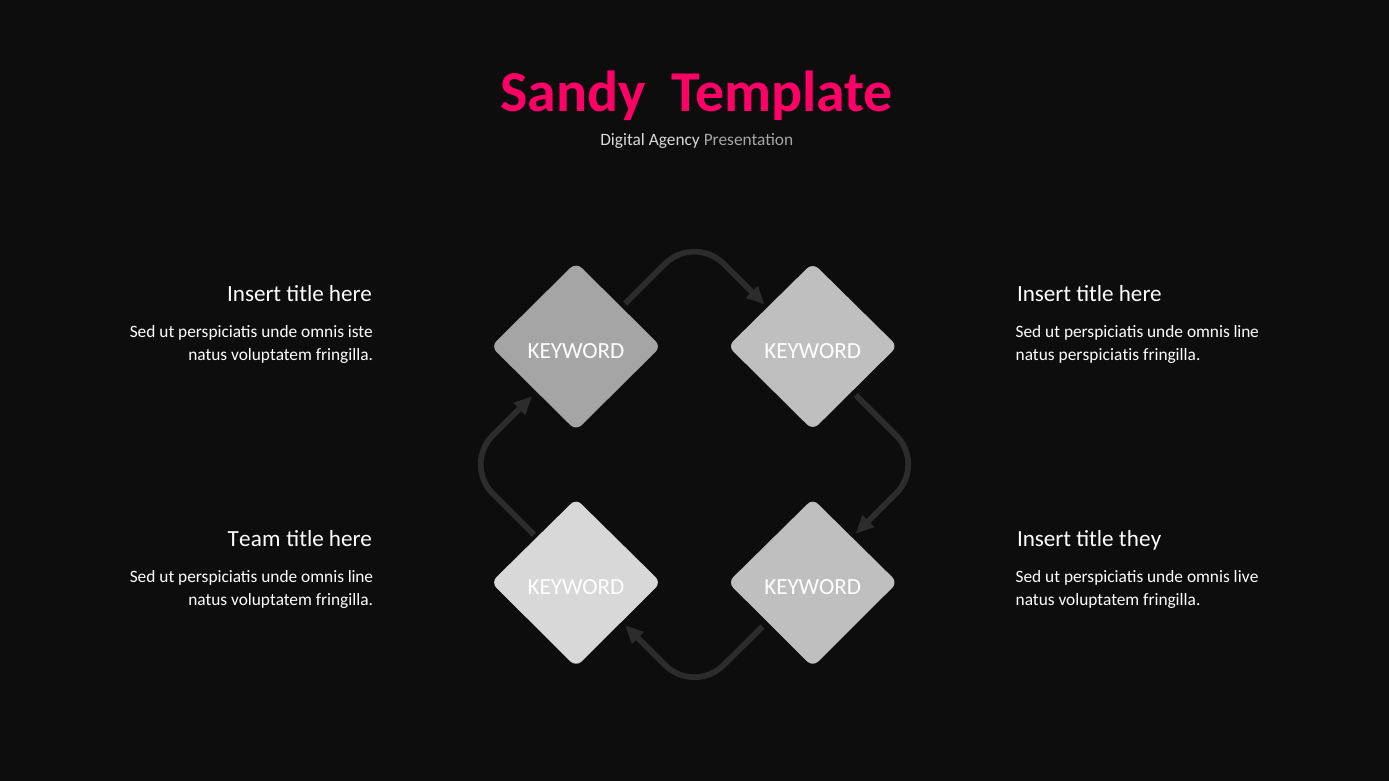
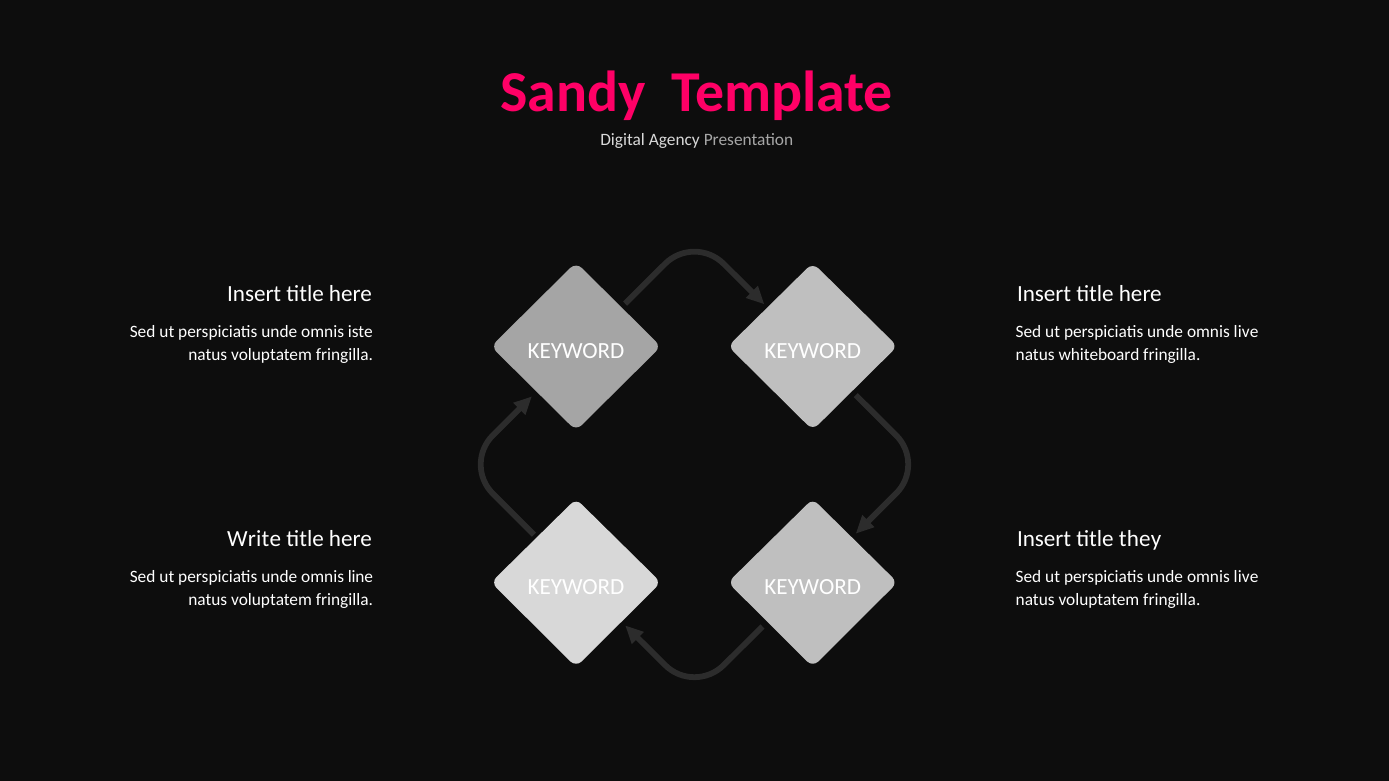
line: line -> live (1246, 332)
natus perspiciatis: perspiciatis -> whiteboard (1099, 355)
Team: Team -> Write (254, 539)
